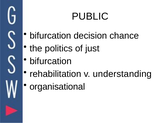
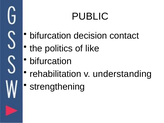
chance: chance -> contact (124, 36)
just: just -> like (92, 48)
organisational: organisational -> strengthening (57, 87)
